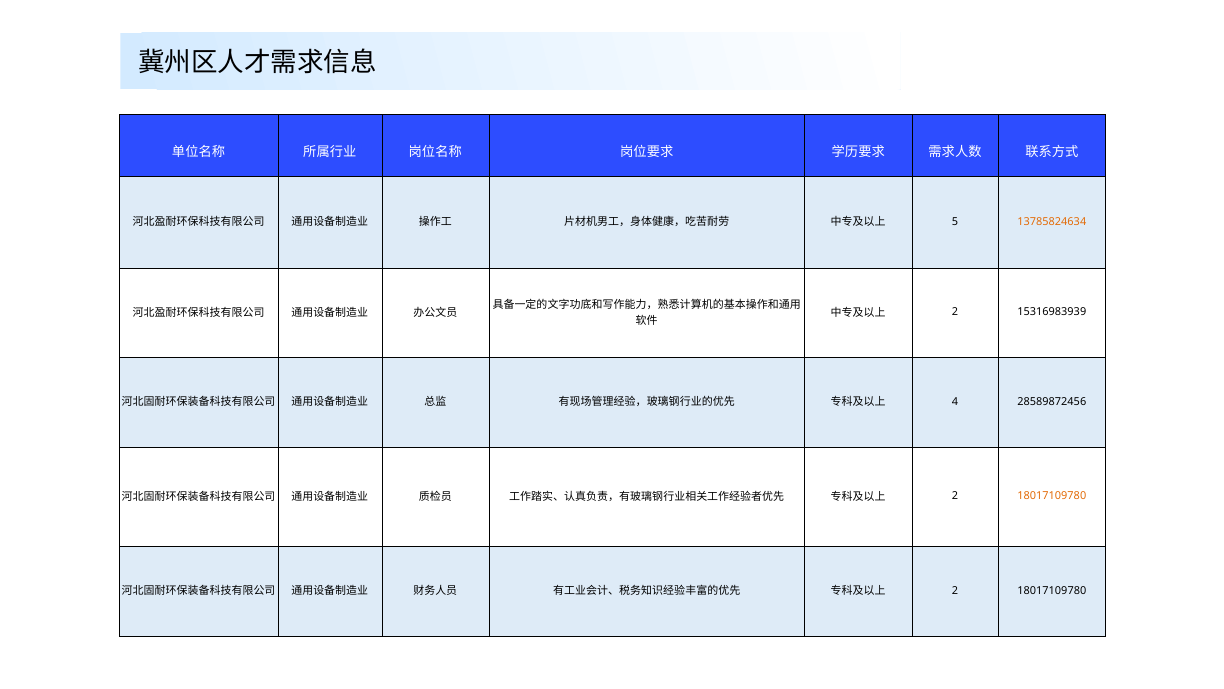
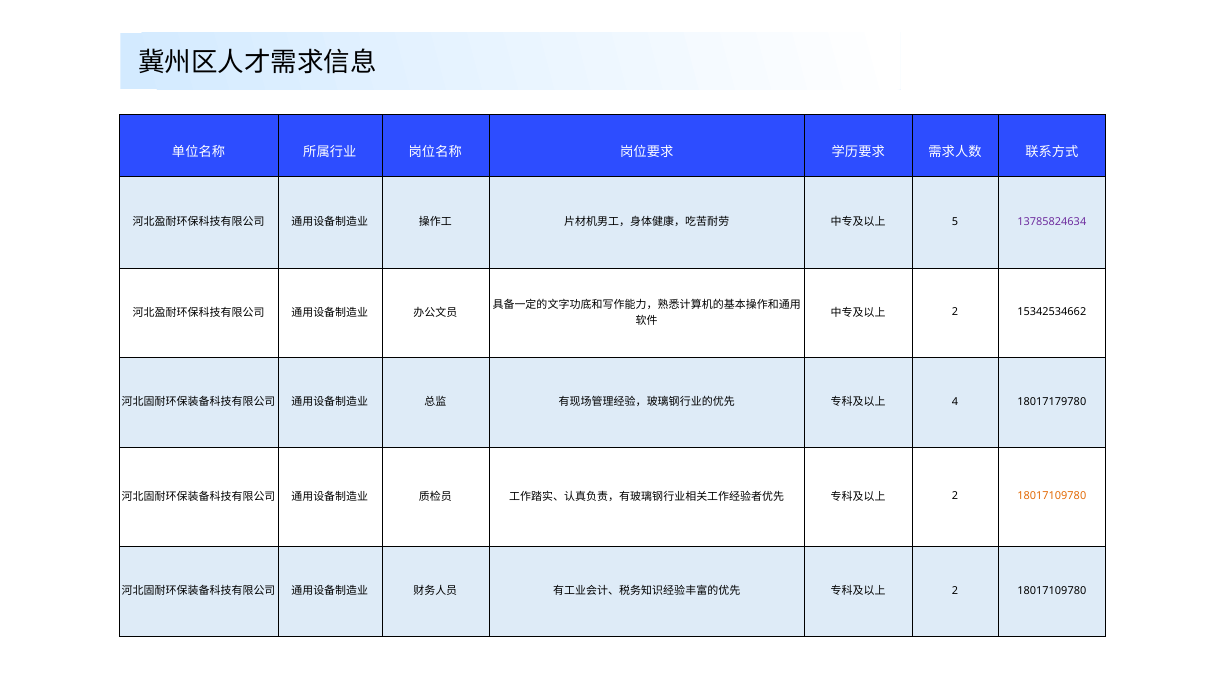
13785824634 colour: orange -> purple (1052, 221)
15316983939: 15316983939 -> 15342534662 (1052, 312)
28589872456: 28589872456 -> 18017179780 (1052, 401)
